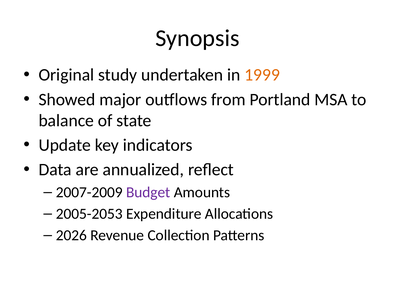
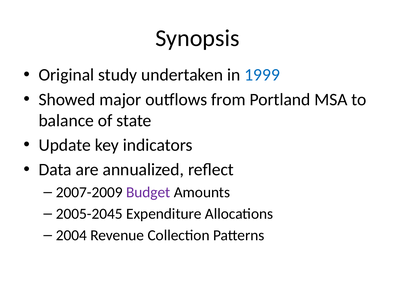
1999 colour: orange -> blue (262, 75)
2005-2053: 2005-2053 -> 2005-2045 (89, 214)
2026: 2026 -> 2004 (71, 236)
